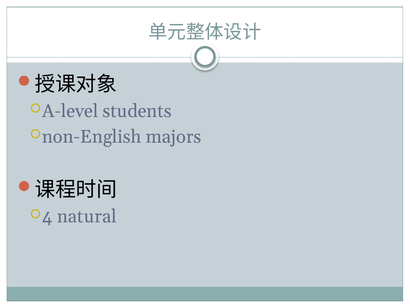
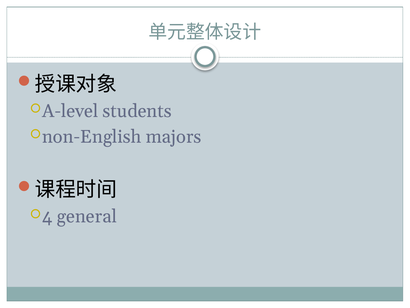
natural: natural -> general (87, 216)
